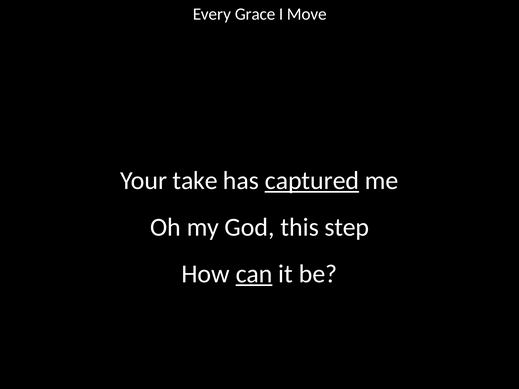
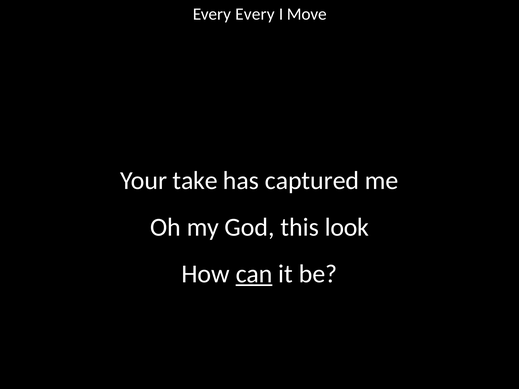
Every Grace: Grace -> Every (255, 14)
captured underline: present -> none (312, 181)
step: step -> look (347, 228)
